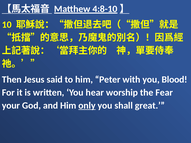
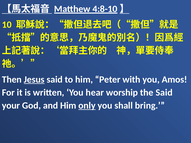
Jesus underline: none -> present (34, 80)
Blood: Blood -> Amos (174, 80)
the Fear: Fear -> Said (164, 93)
great: great -> bring (150, 106)
